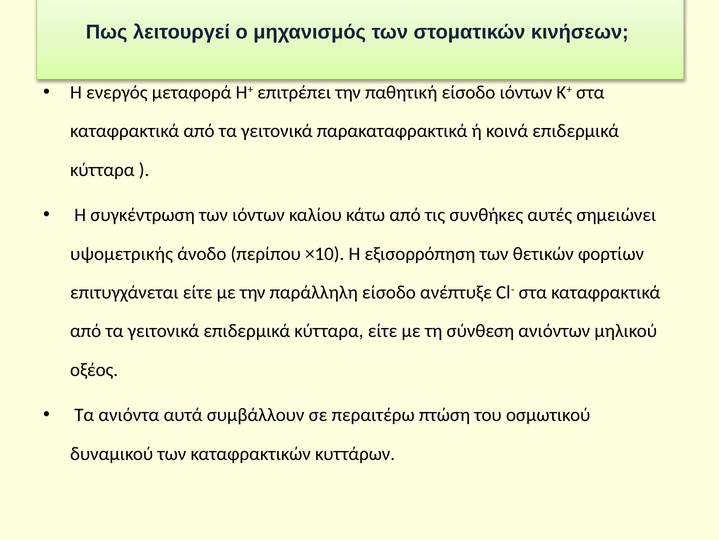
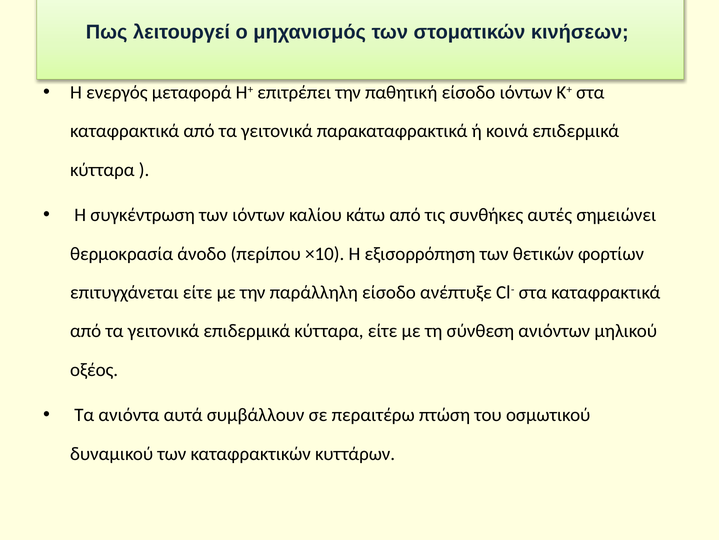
υψομετρικής: υψομετρικής -> θερμοκρασία (122, 253)
